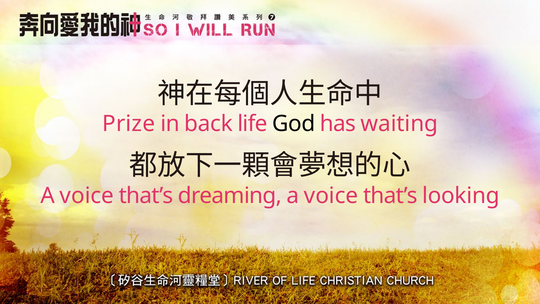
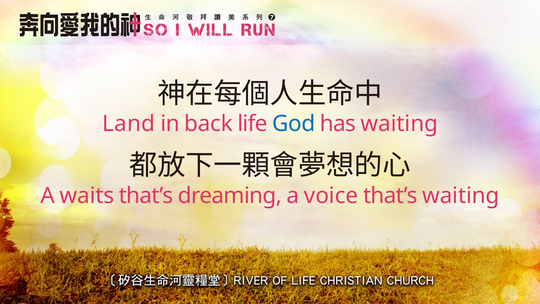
Prize: Prize -> Land (129, 124)
God colour: black -> blue (294, 124)
voice: voice -> waits (87, 195)
that’s looking: looking -> waiting (461, 195)
